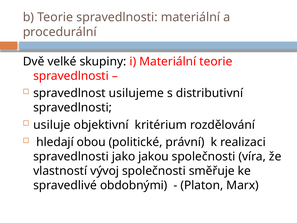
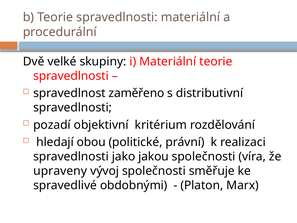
usilujeme: usilujeme -> zaměřeno (136, 93)
usiluje: usiluje -> pozadí (52, 125)
vlastností: vlastností -> upraveny (60, 171)
